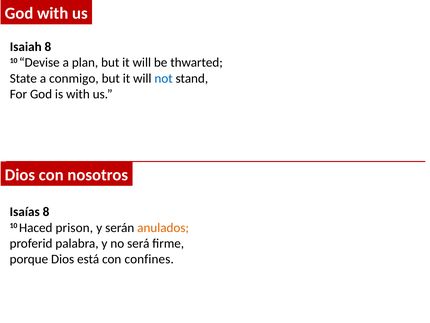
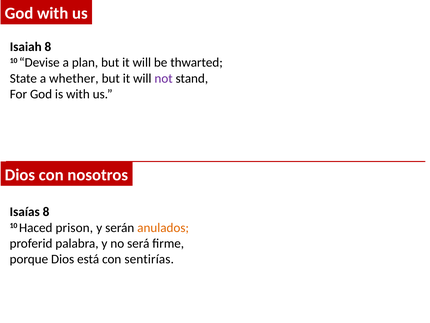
conmigo: conmigo -> whether (74, 78)
not colour: blue -> purple (164, 78)
confines: confines -> sentirías (149, 259)
